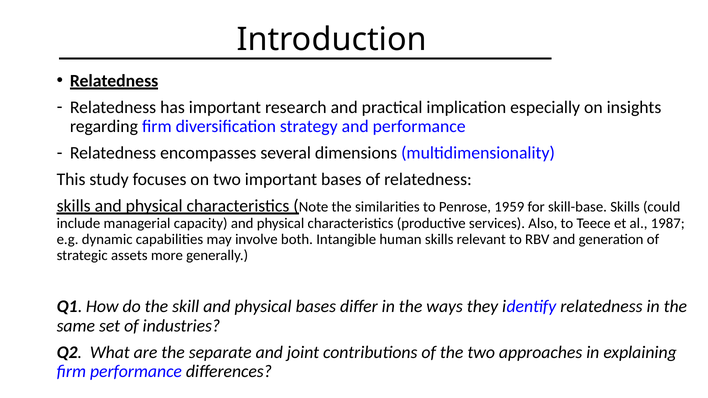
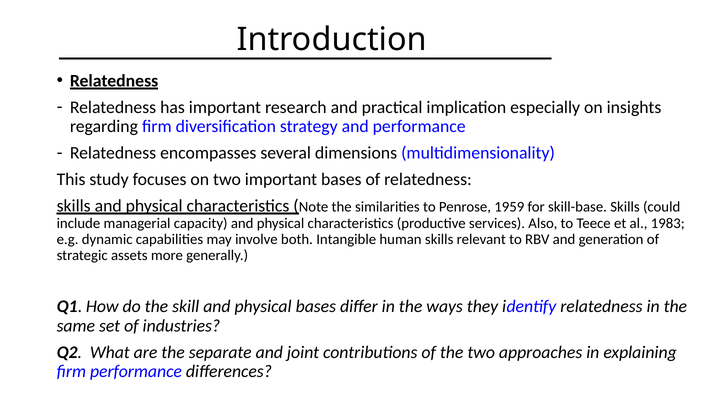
1987: 1987 -> 1983 (668, 224)
